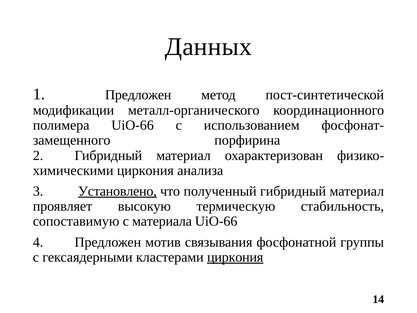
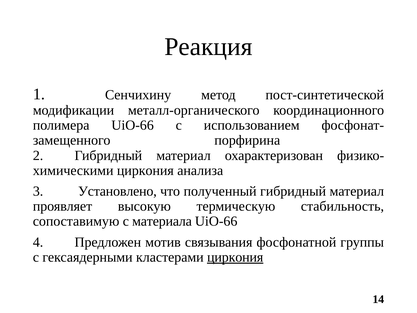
Данных: Данных -> Реакция (208, 47)
1 Предложен: Предложен -> Сенчихину (138, 95)
Установлено underline: present -> none (117, 191)
